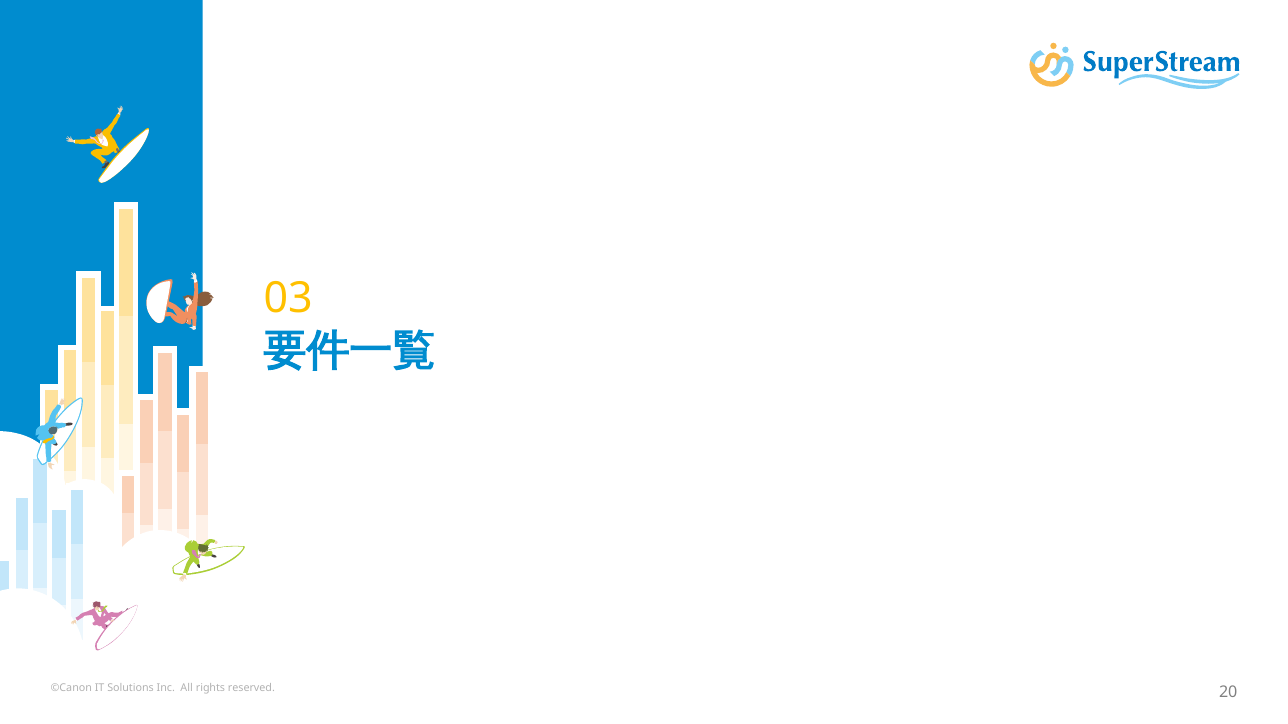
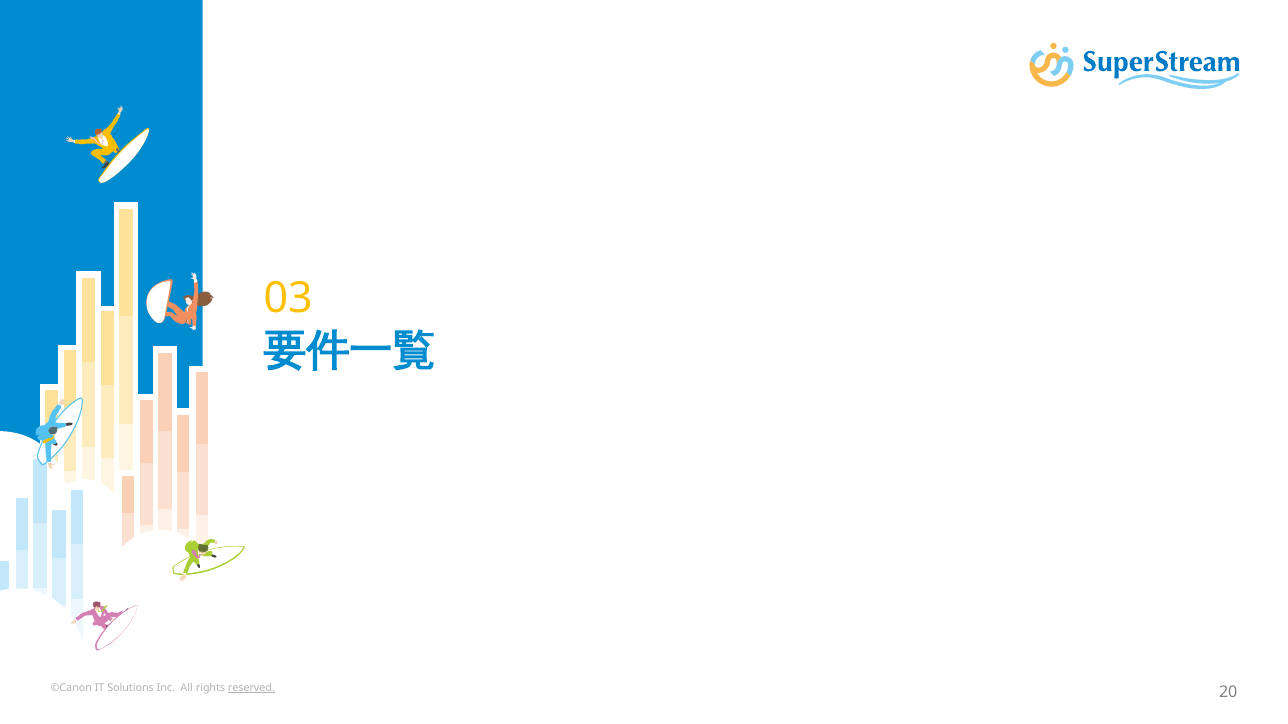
reserved underline: none -> present (251, 688)
